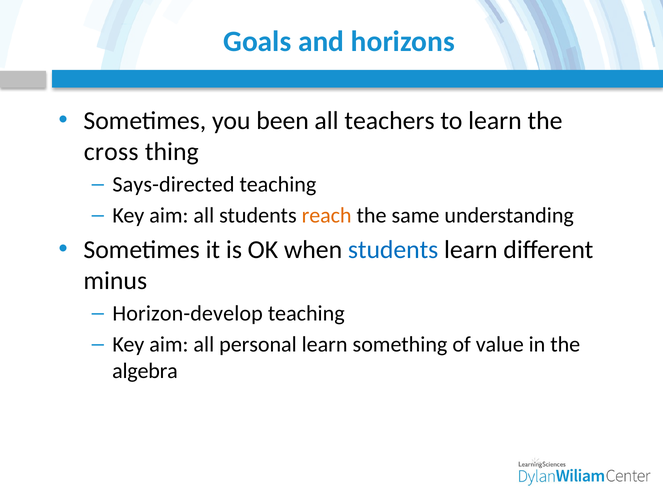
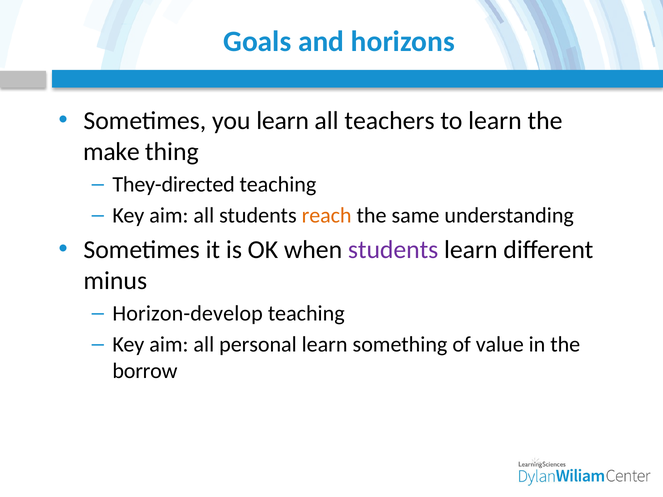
you been: been -> learn (283, 121)
cross: cross -> make (111, 152)
Says-directed: Says-directed -> They-directed (174, 185)
students colour: blue -> purple (393, 250)
algebra: algebra -> borrow (145, 371)
